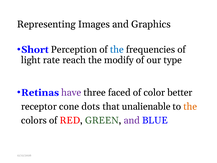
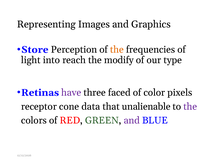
Short: Short -> Store (35, 50)
the colour: blue -> orange (117, 50)
rate: rate -> into (51, 60)
better: better -> pixels (180, 92)
dots: dots -> data (91, 106)
the colour: orange -> purple (190, 106)
